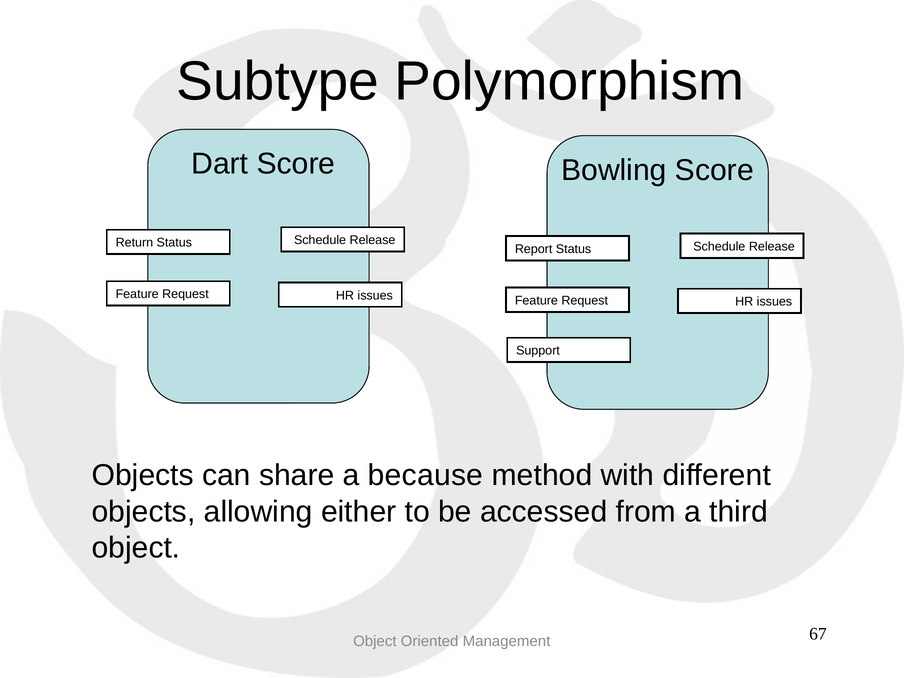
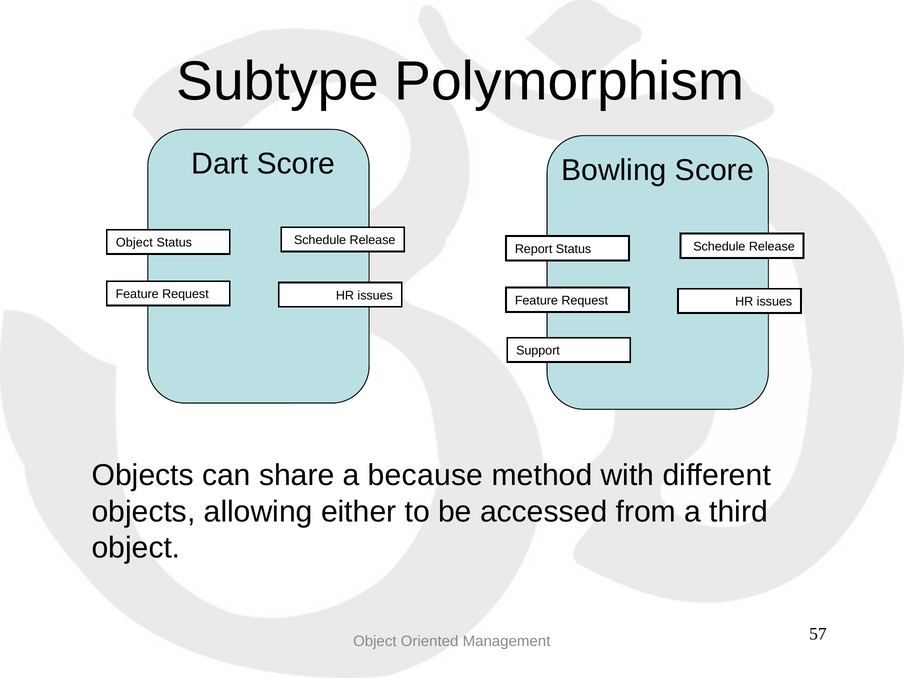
Return: Return -> Object (134, 243)
67: 67 -> 57 (818, 634)
